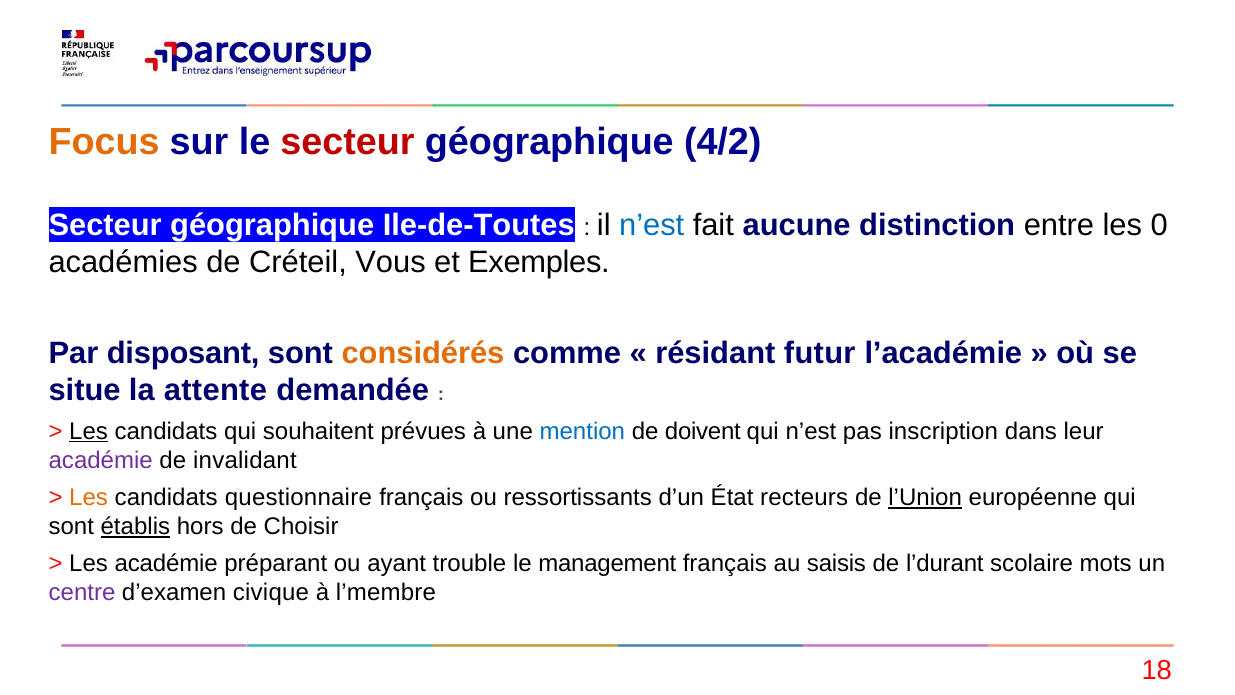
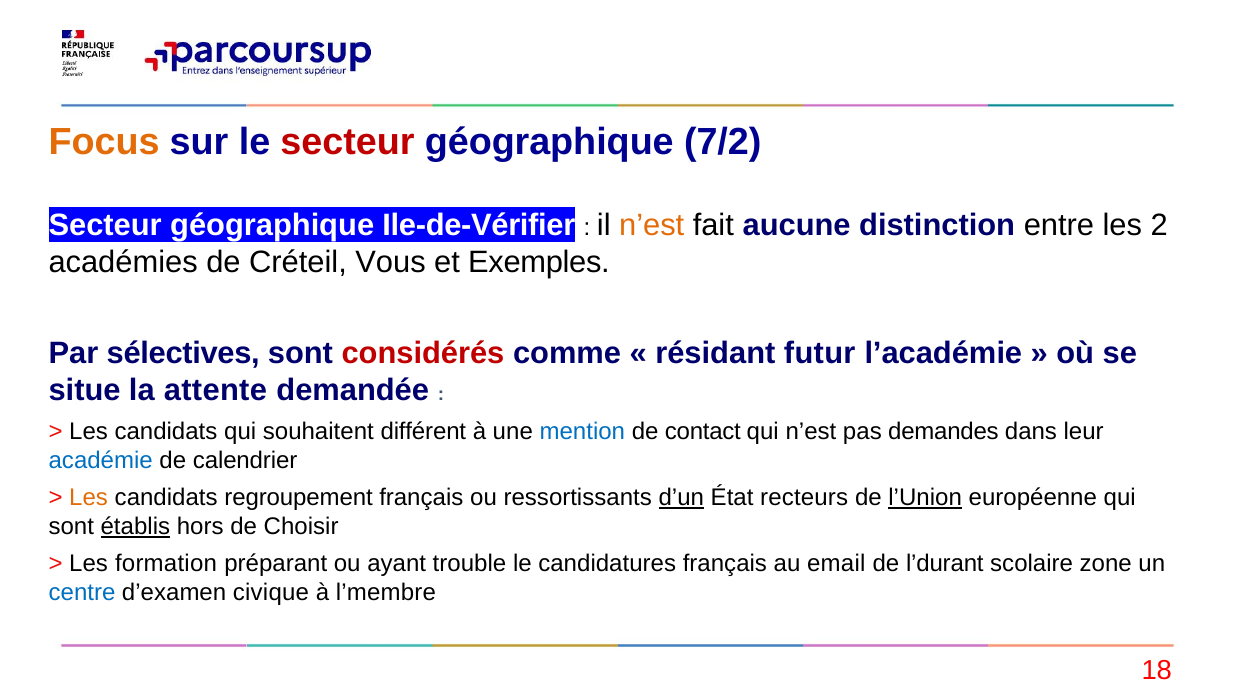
4/2: 4/2 -> 7/2 (723, 142)
Ile-de-Toutes: Ile-de-Toutes -> Ile-de-Vérifier (479, 225)
n’est colour: blue -> orange (652, 225)
0: 0 -> 2 (1159, 225)
disposant: disposant -> sélectives (183, 353)
considérés colour: orange -> red (423, 353)
Les underline: present -> none (89, 431)
prévues: prévues -> différent (423, 431)
doivent: doivent -> contact (703, 431)
inscription: inscription -> demandes (943, 431)
académie colour: purple -> blue (101, 460)
invalidant: invalidant -> calendrier (245, 460)
questionnaire: questionnaire -> regroupement (299, 497)
d’un underline: none -> present (681, 497)
Les académie: académie -> formation (166, 564)
management: management -> candidatures (607, 564)
saisis: saisis -> email (836, 564)
mots: mots -> zone (1106, 564)
centre colour: purple -> blue (82, 593)
